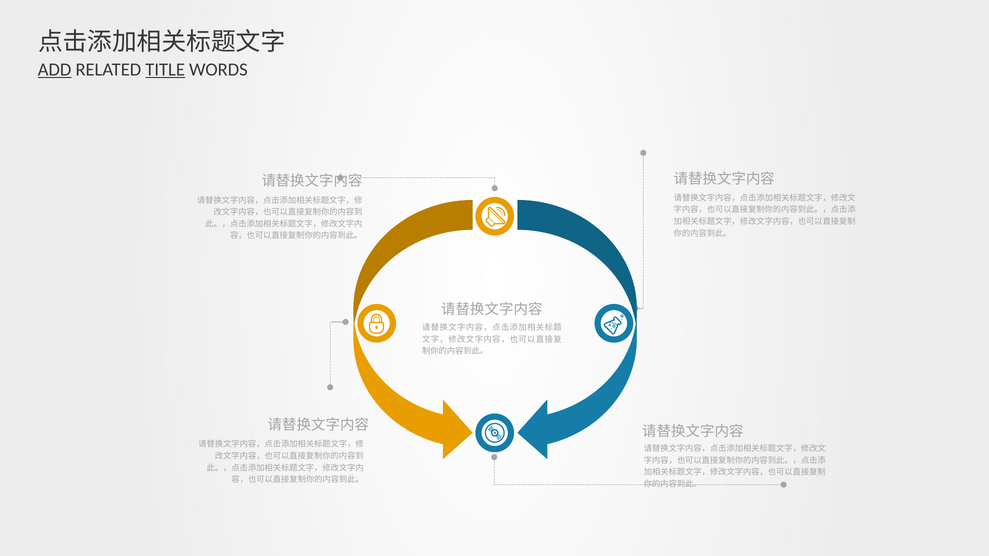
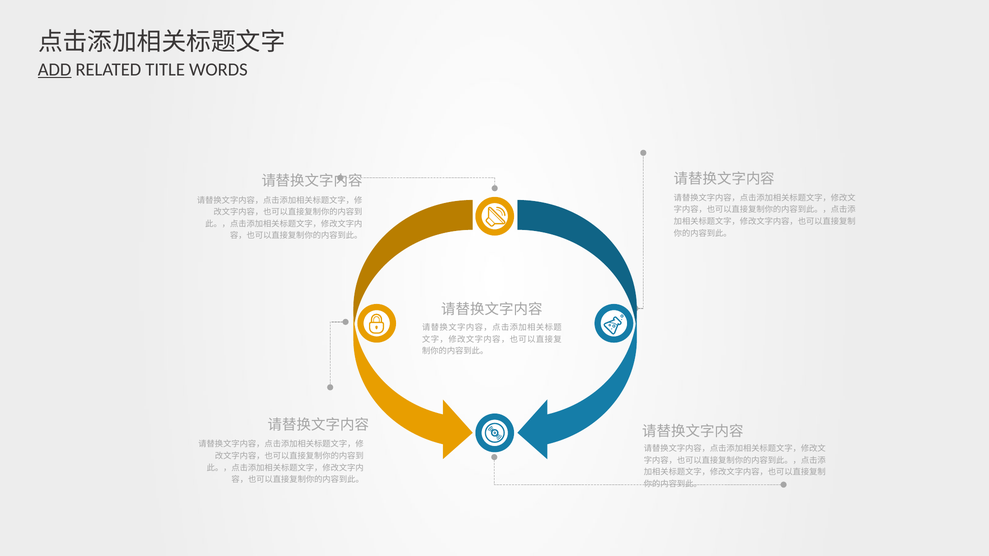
TITLE underline: present -> none (165, 69)
